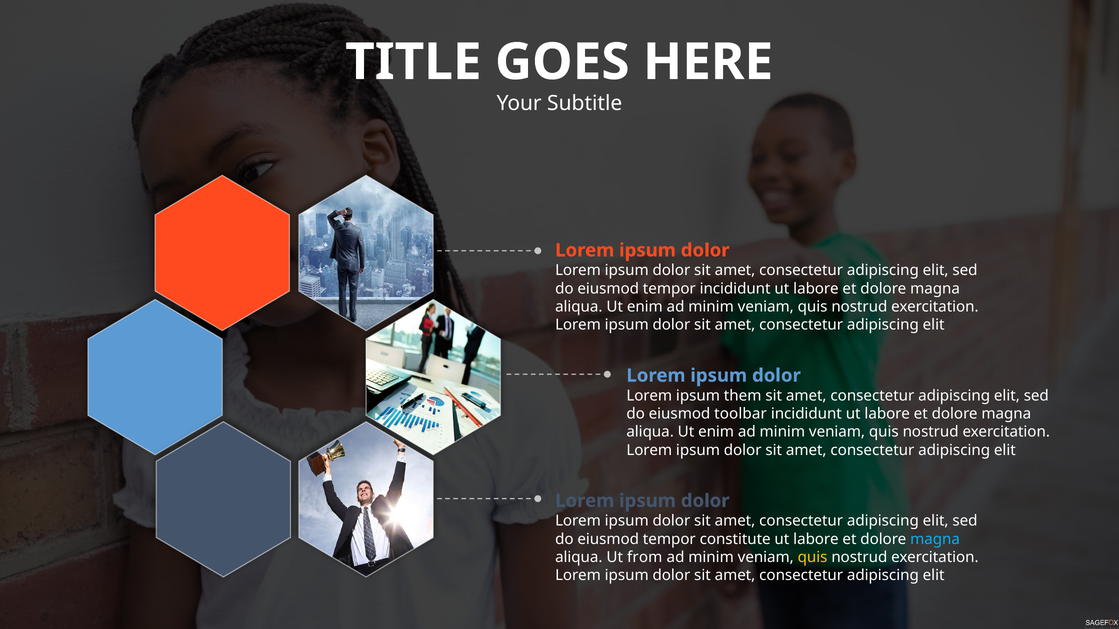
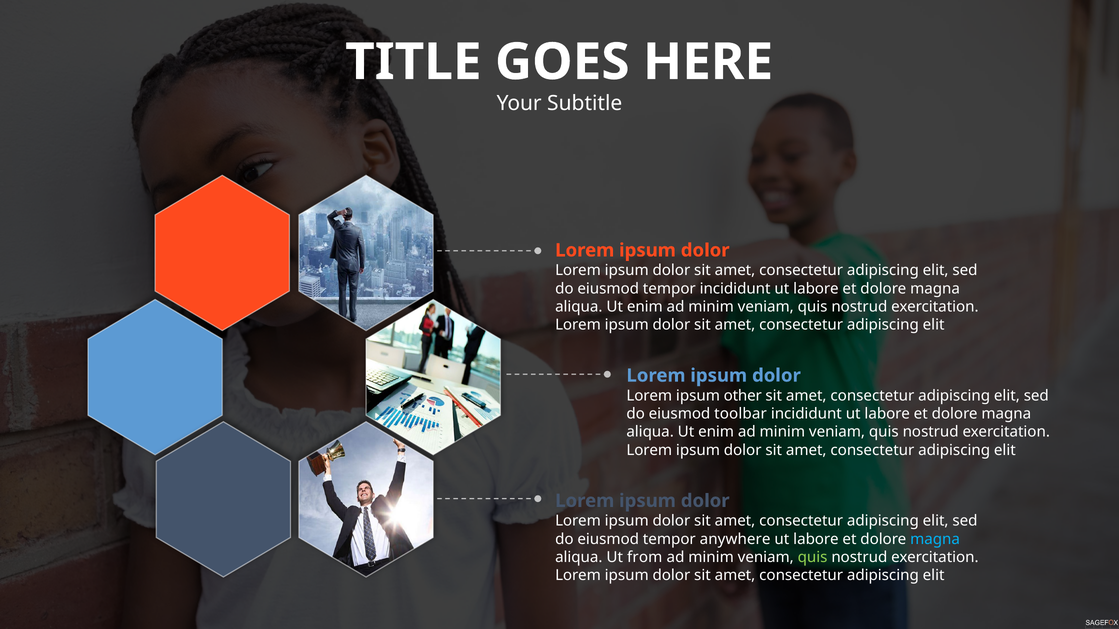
them: them -> other (743, 396)
constitute: constitute -> anywhere (735, 539)
quis colour: yellow -> light green (813, 558)
